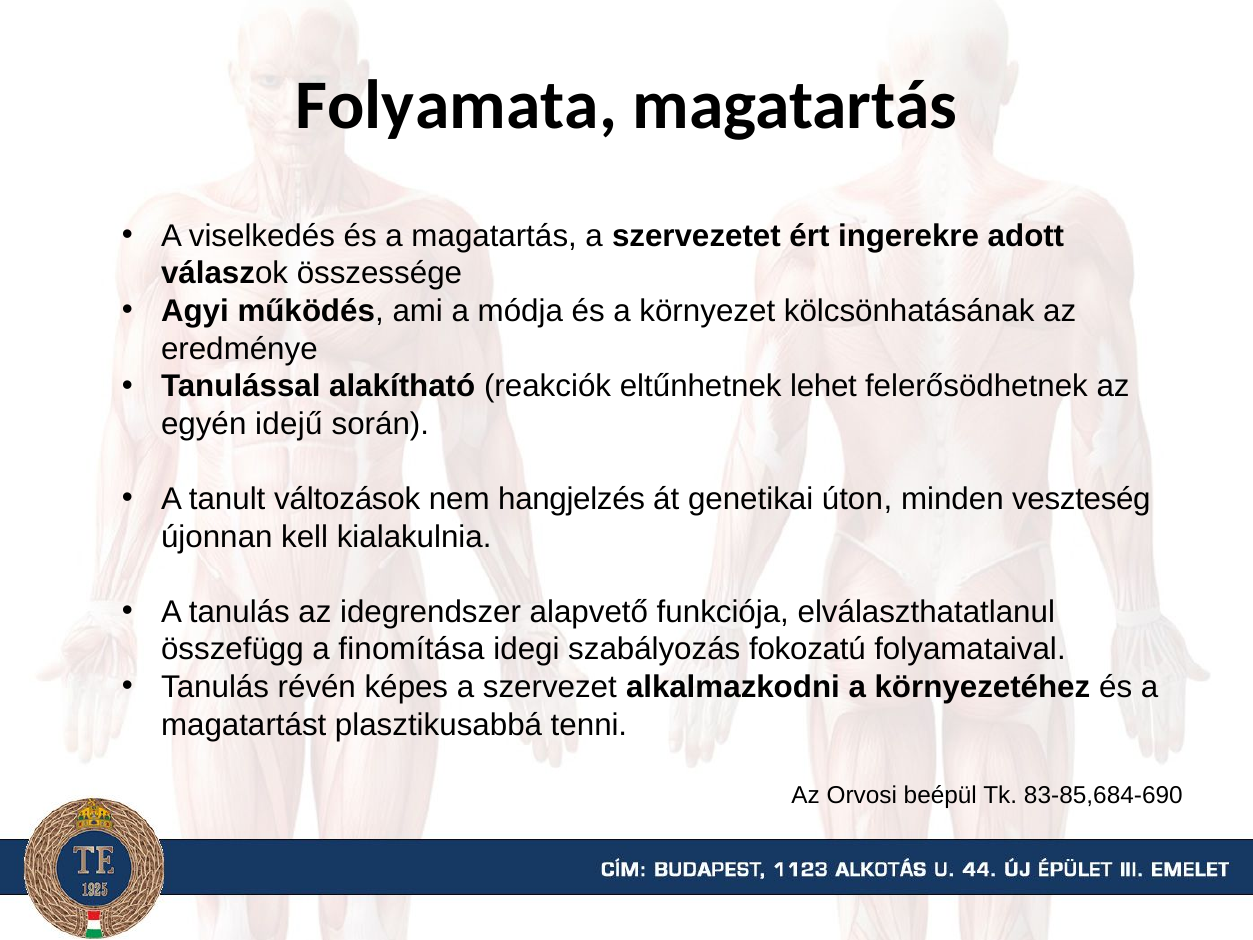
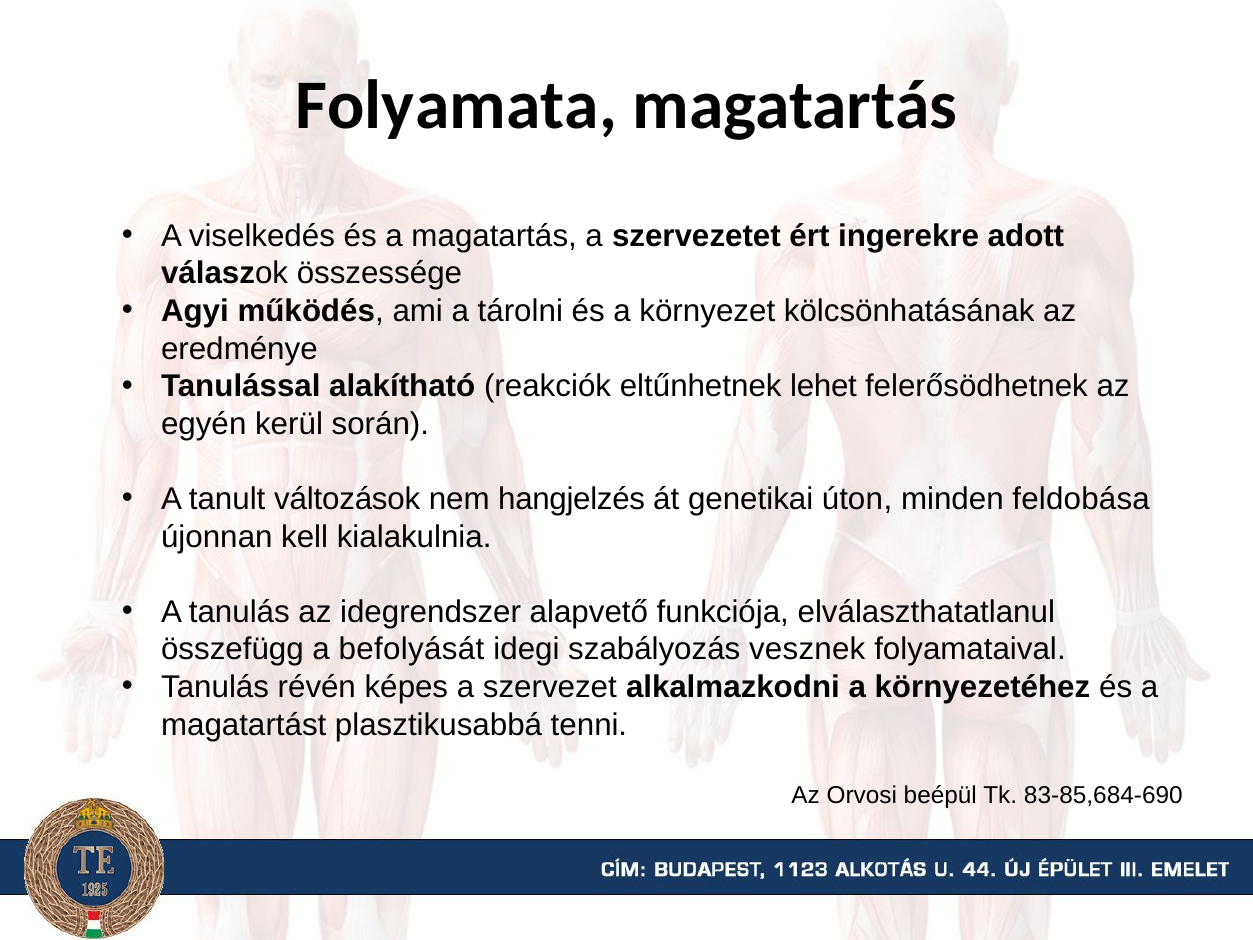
módja: módja -> tárolni (520, 311)
idejű: idejű -> kerül (289, 424)
veszteség: veszteség -> feldobása (1081, 499)
finomítása: finomítása -> befolyását (411, 649)
fokozatú: fokozatú -> vesznek (807, 649)
